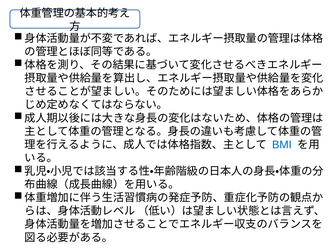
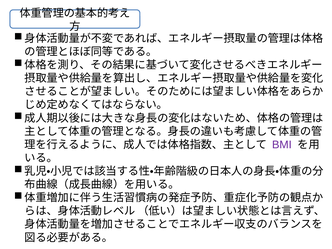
BMI colour: blue -> purple (282, 145)
